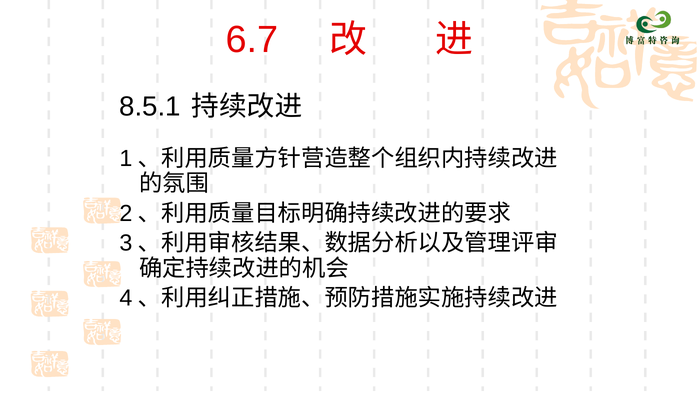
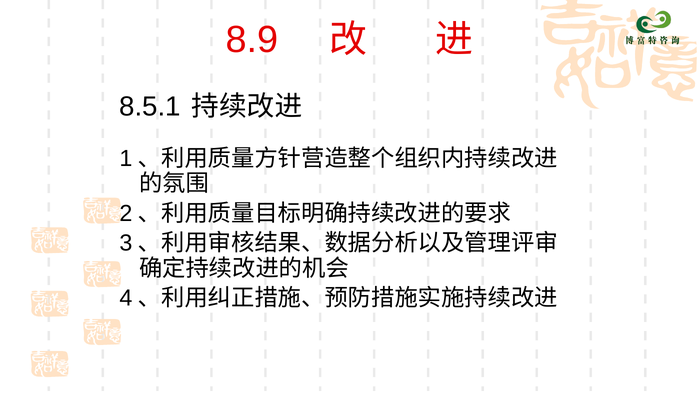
6.7: 6.7 -> 8.9 (252, 40)
